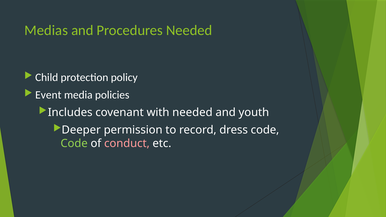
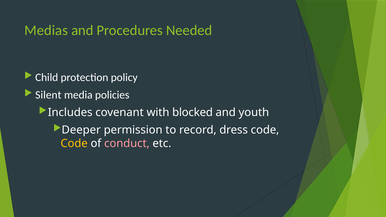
Event: Event -> Silent (48, 95)
with needed: needed -> blocked (193, 112)
Code colour: light green -> yellow (74, 143)
